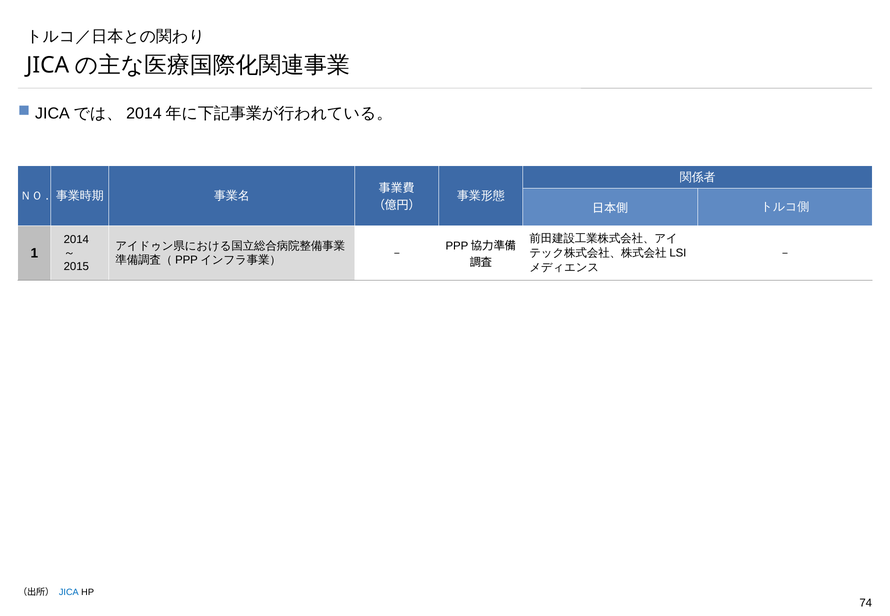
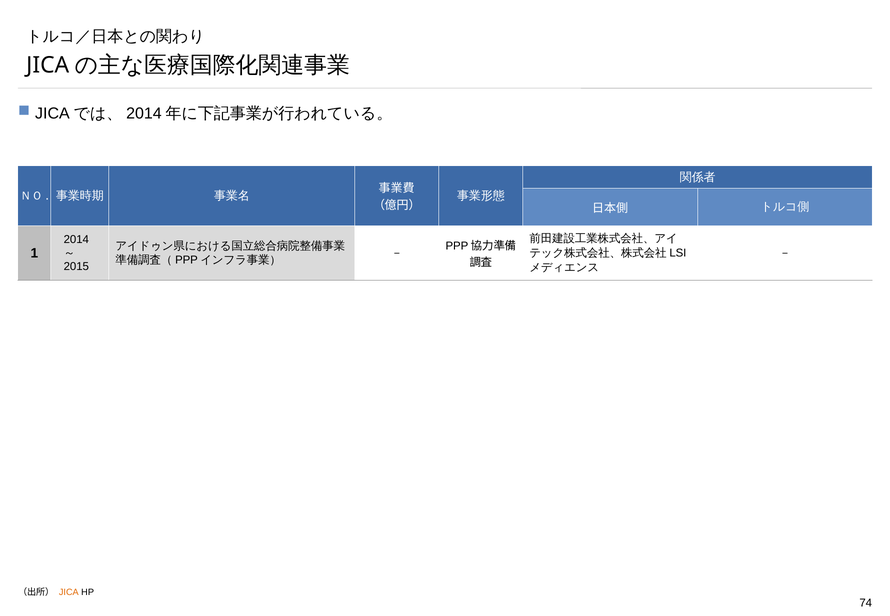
JICA colour: blue -> orange (69, 592)
